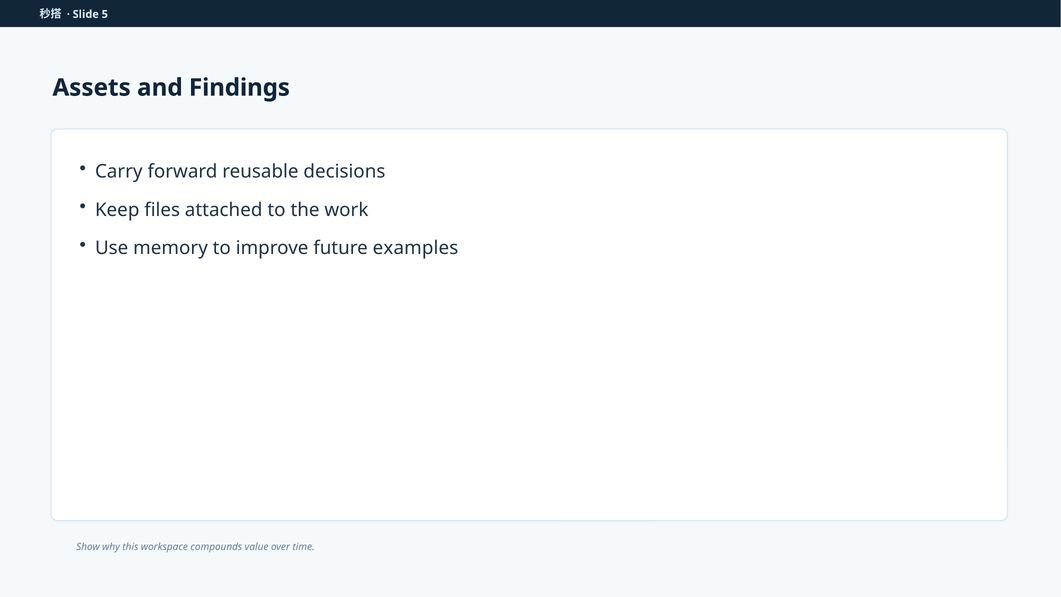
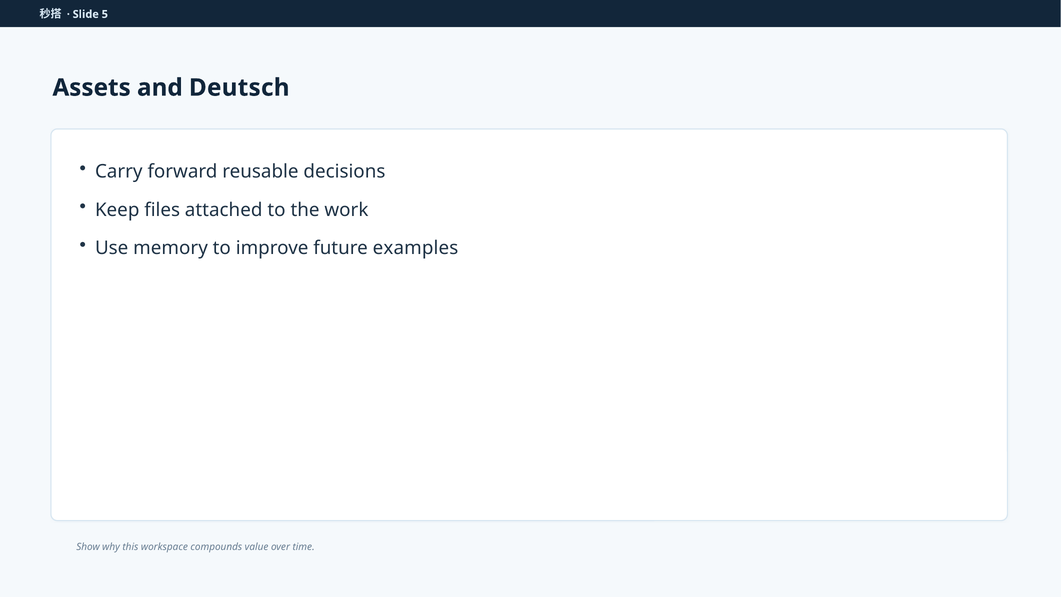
Findings: Findings -> Deutsch (239, 88)
